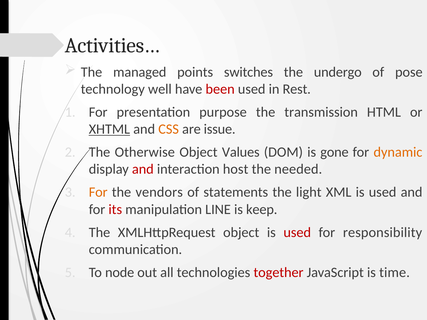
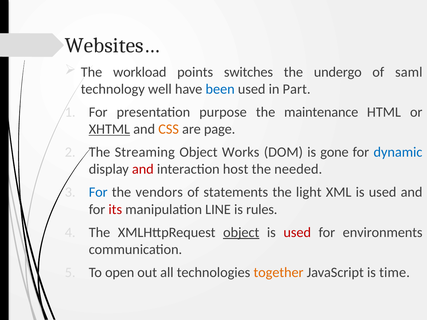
Activities…: Activities… -> Websites… (112, 46)
managed: managed -> workload (140, 72)
pose: pose -> saml (409, 72)
been colour: red -> blue (220, 89)
Rest: Rest -> Part (297, 89)
transmission: transmission -> maintenance (321, 112)
issue: issue -> page (220, 129)
Otherwise: Otherwise -> Streaming (145, 152)
Values: Values -> Works (241, 152)
dynamic colour: orange -> blue (398, 152)
For colour: orange -> blue (98, 192)
keep: keep -> rules (262, 210)
object underline: none -> present (241, 233)
responsibility: responsibility -> environments (383, 233)
node: node -> open (120, 273)
together colour: red -> orange (279, 273)
